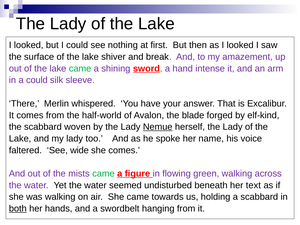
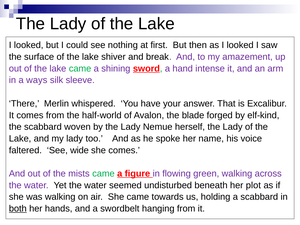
a could: could -> ways (37, 80)
Nemue underline: present -> none (158, 127)
text: text -> plot (253, 185)
